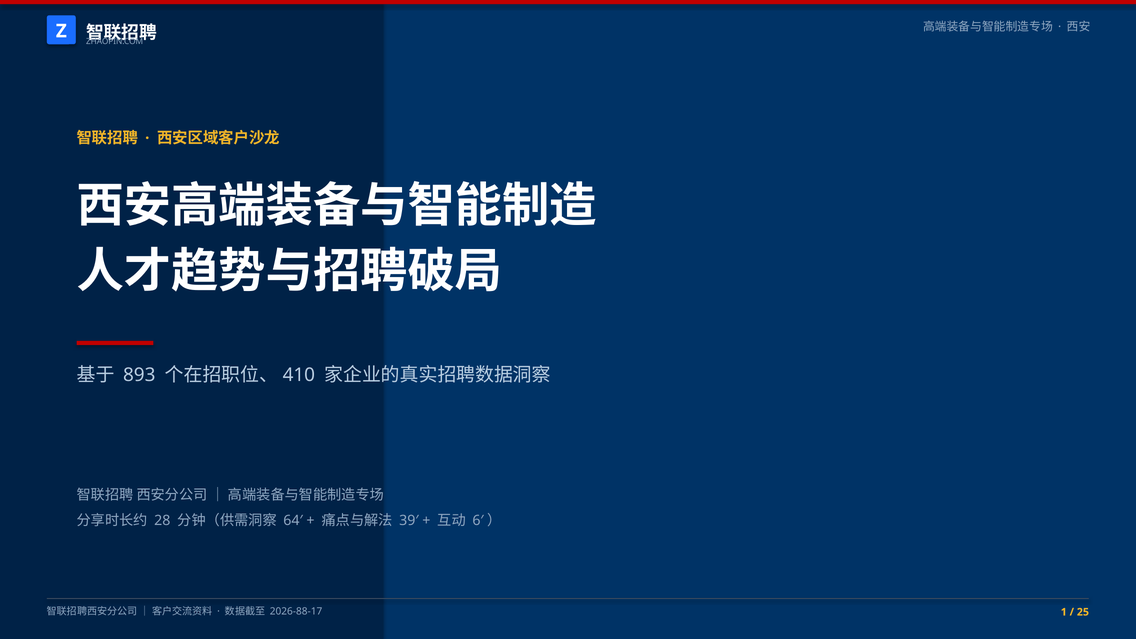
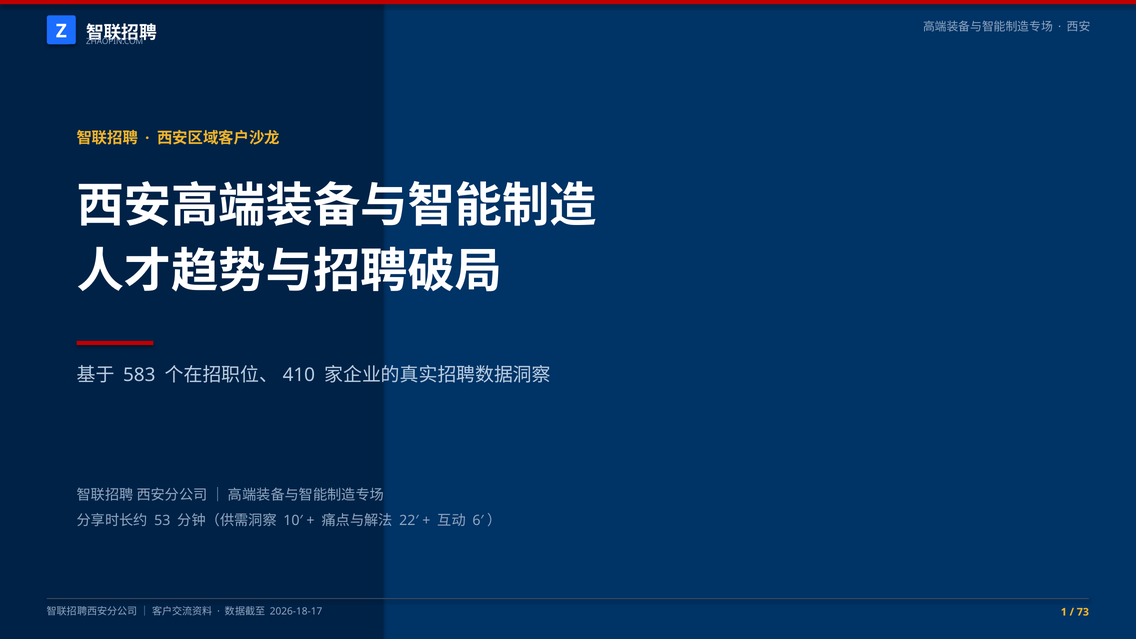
893: 893 -> 583 (139, 375)
28: 28 -> 53 (162, 521)
64′: 64′ -> 10′ (293, 521)
39′: 39′ -> 22′ (409, 521)
2026-88-17: 2026-88-17 -> 2026-18-17 (296, 612)
25: 25 -> 73 (1083, 612)
